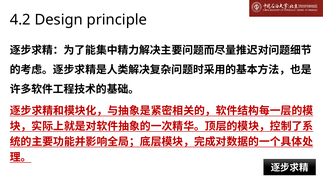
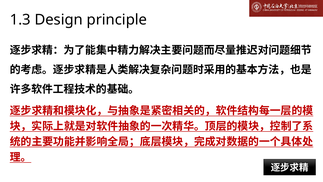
4.2: 4.2 -> 1.3 (20, 20)
